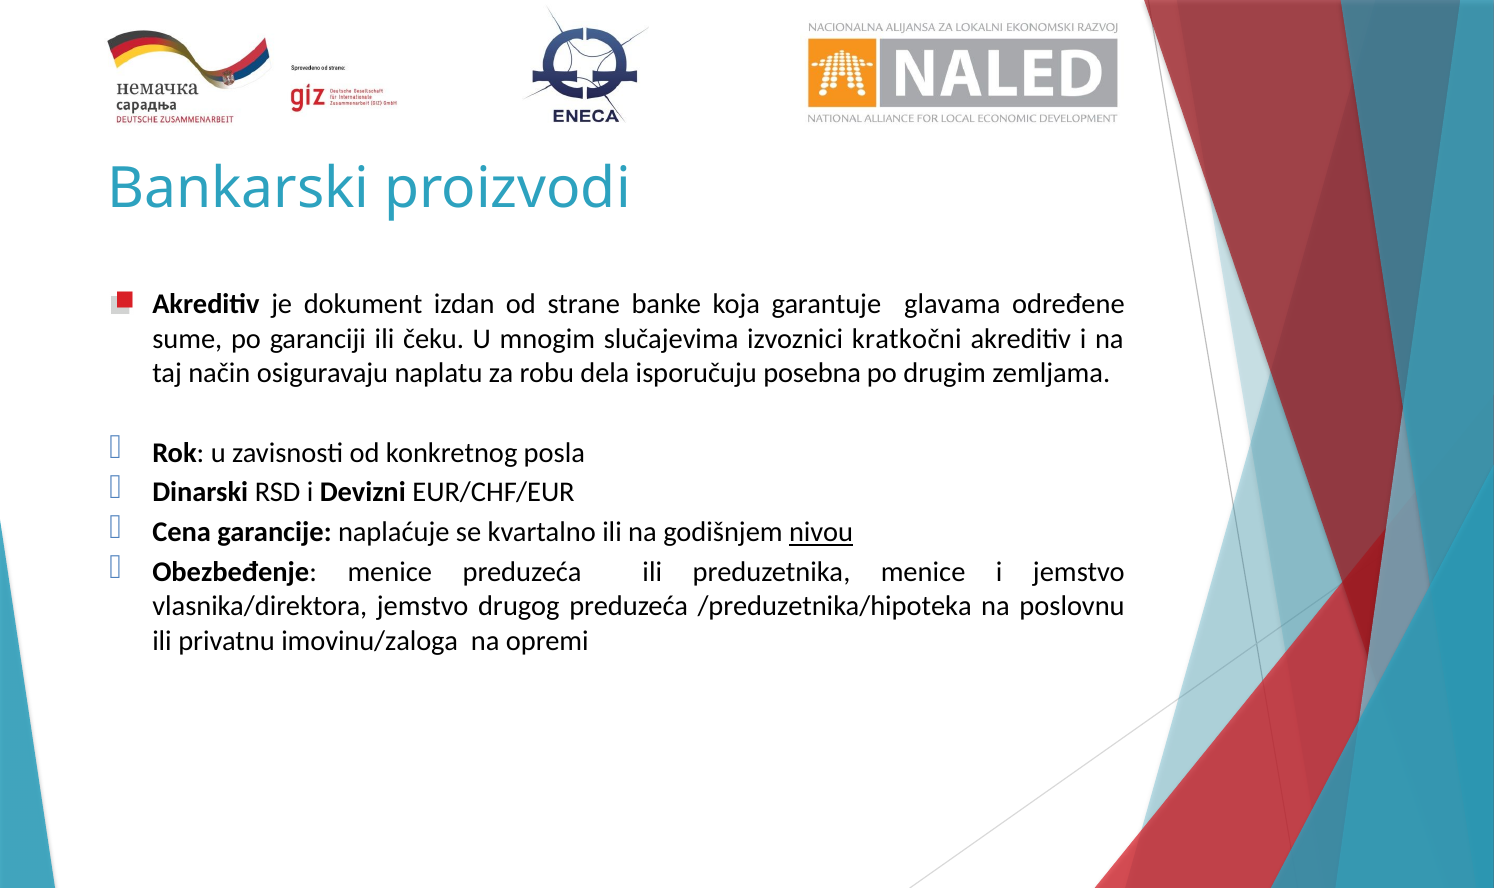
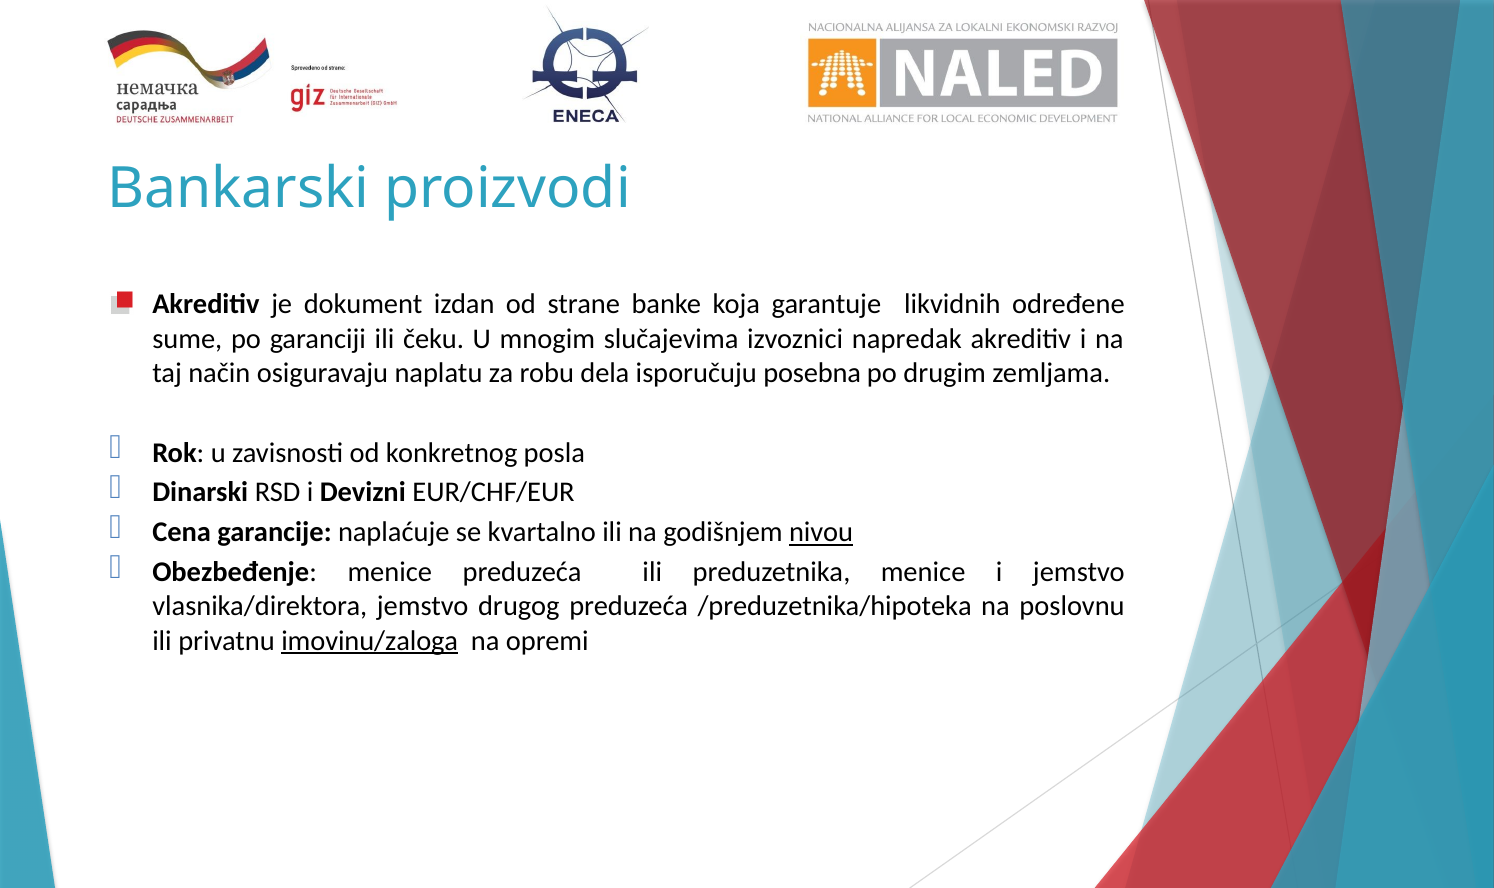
glavama: glavama -> likvidnih (952, 304)
kratkočni: kratkočni -> napredak (907, 339)
imovinu/zaloga underline: none -> present (370, 641)
